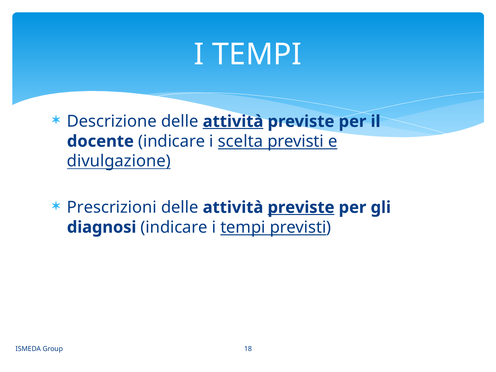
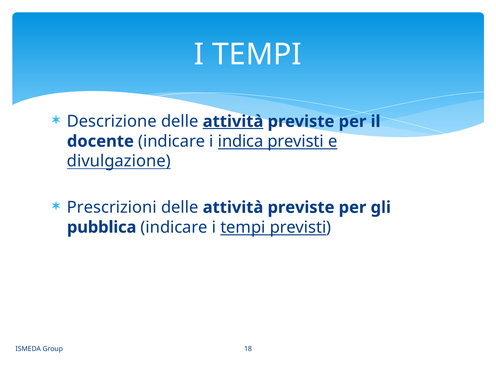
scelta: scelta -> indica (241, 141)
previste underline: present -> none (301, 207)
diagnosi: diagnosi -> pubblica (102, 227)
